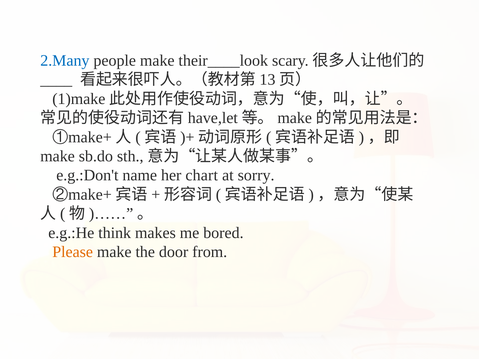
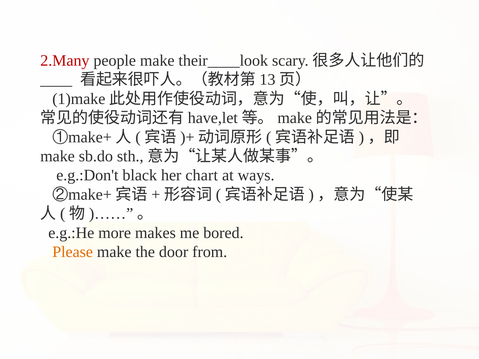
2.Many colour: blue -> red (65, 61)
name: name -> black (140, 175)
sorry: sorry -> ways (256, 175)
think: think -> more (115, 233)
